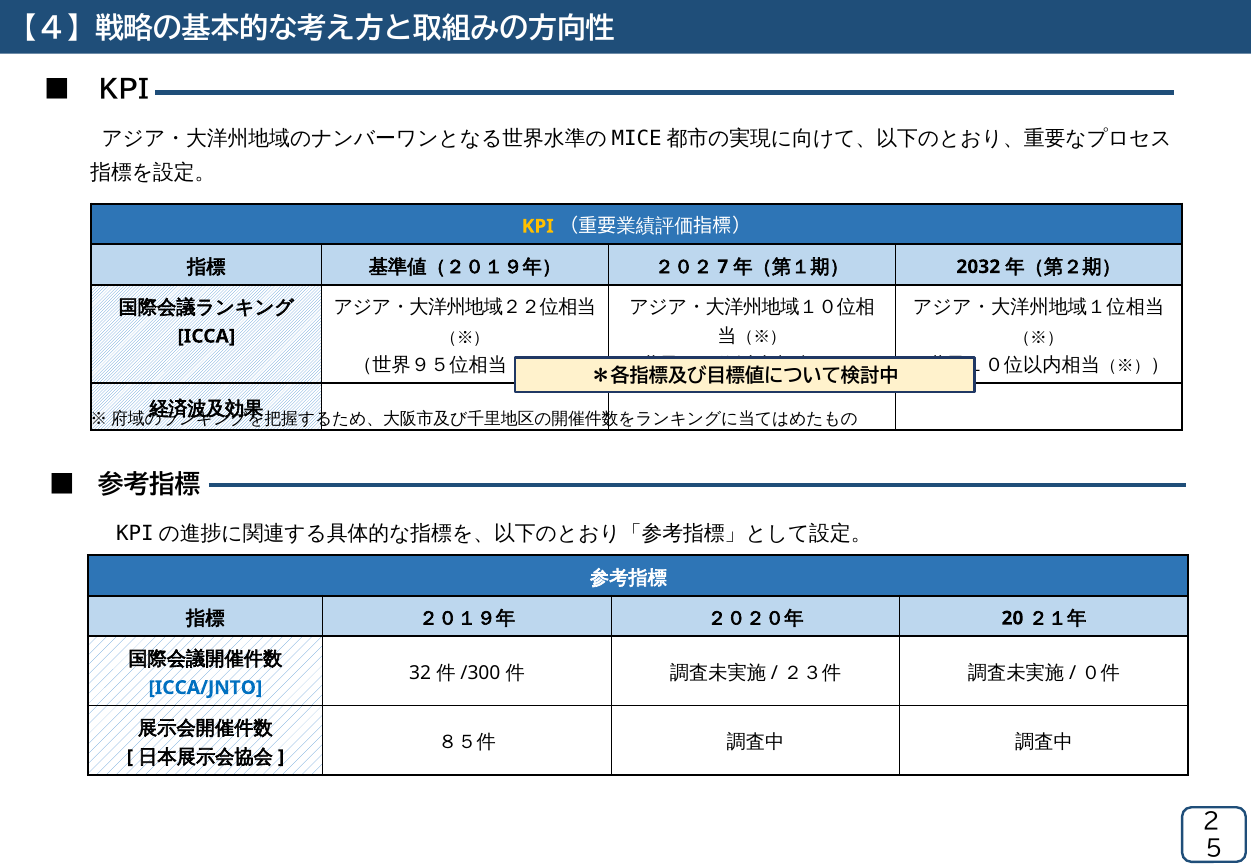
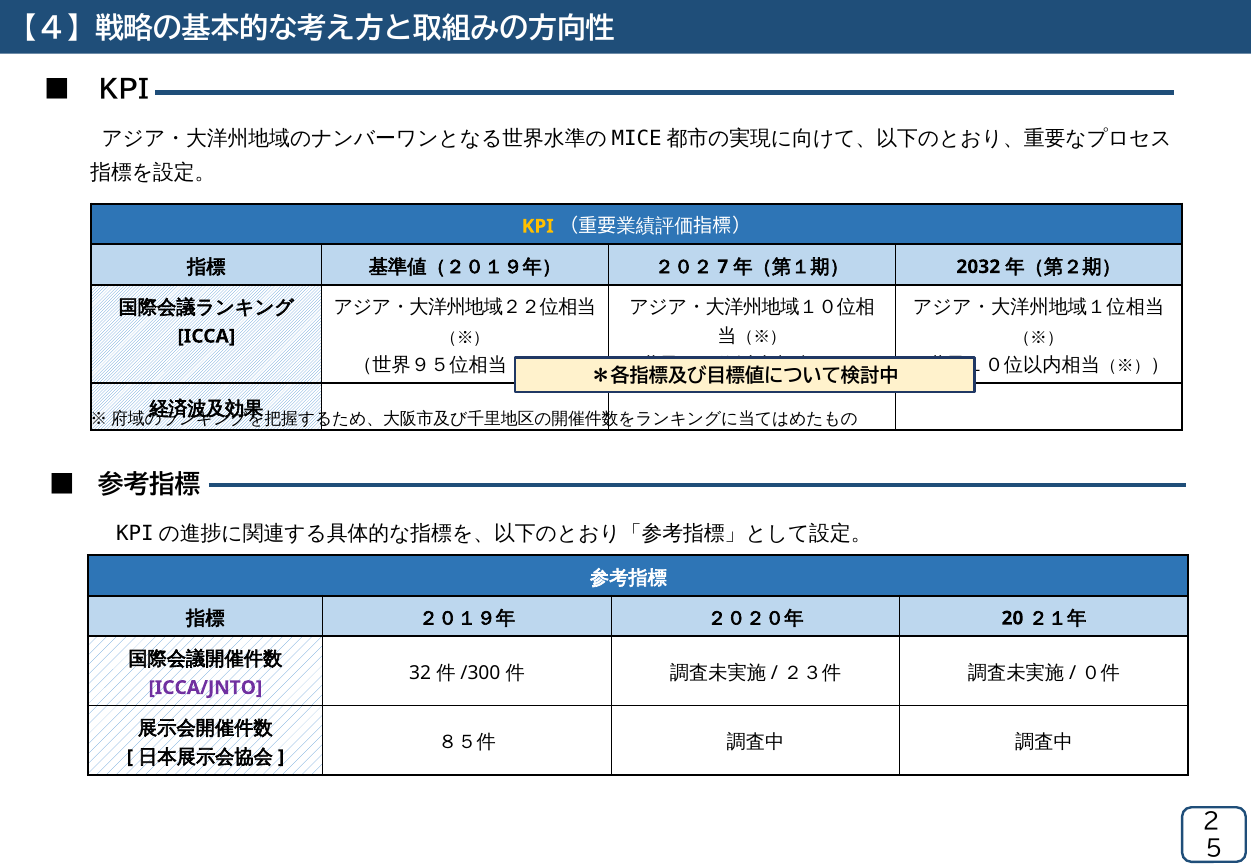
ICCA/JNTO colour: blue -> purple (205, 688)
